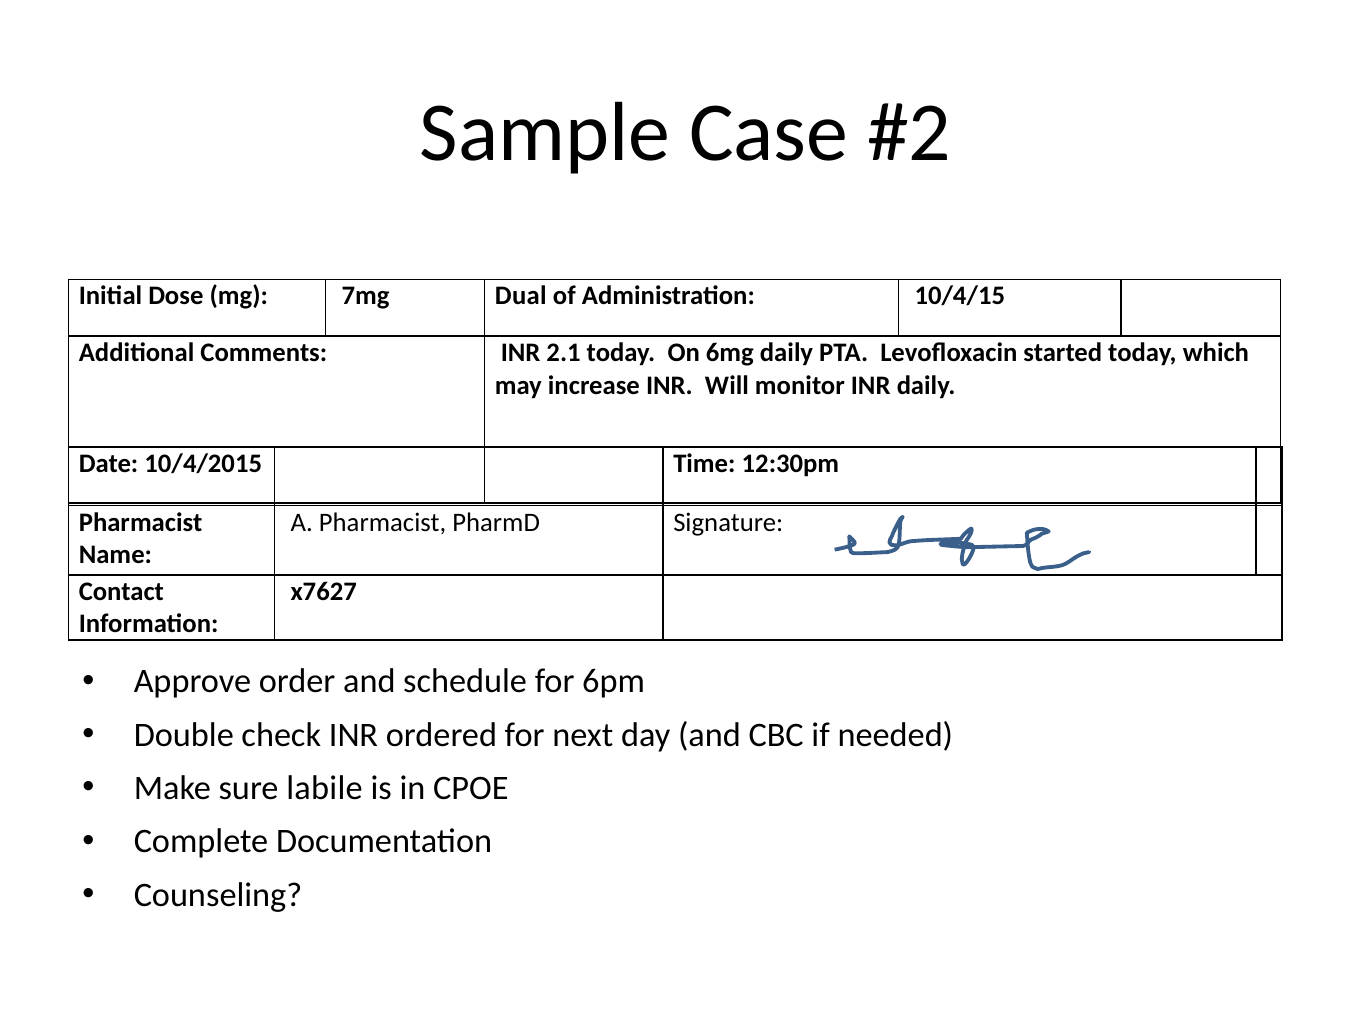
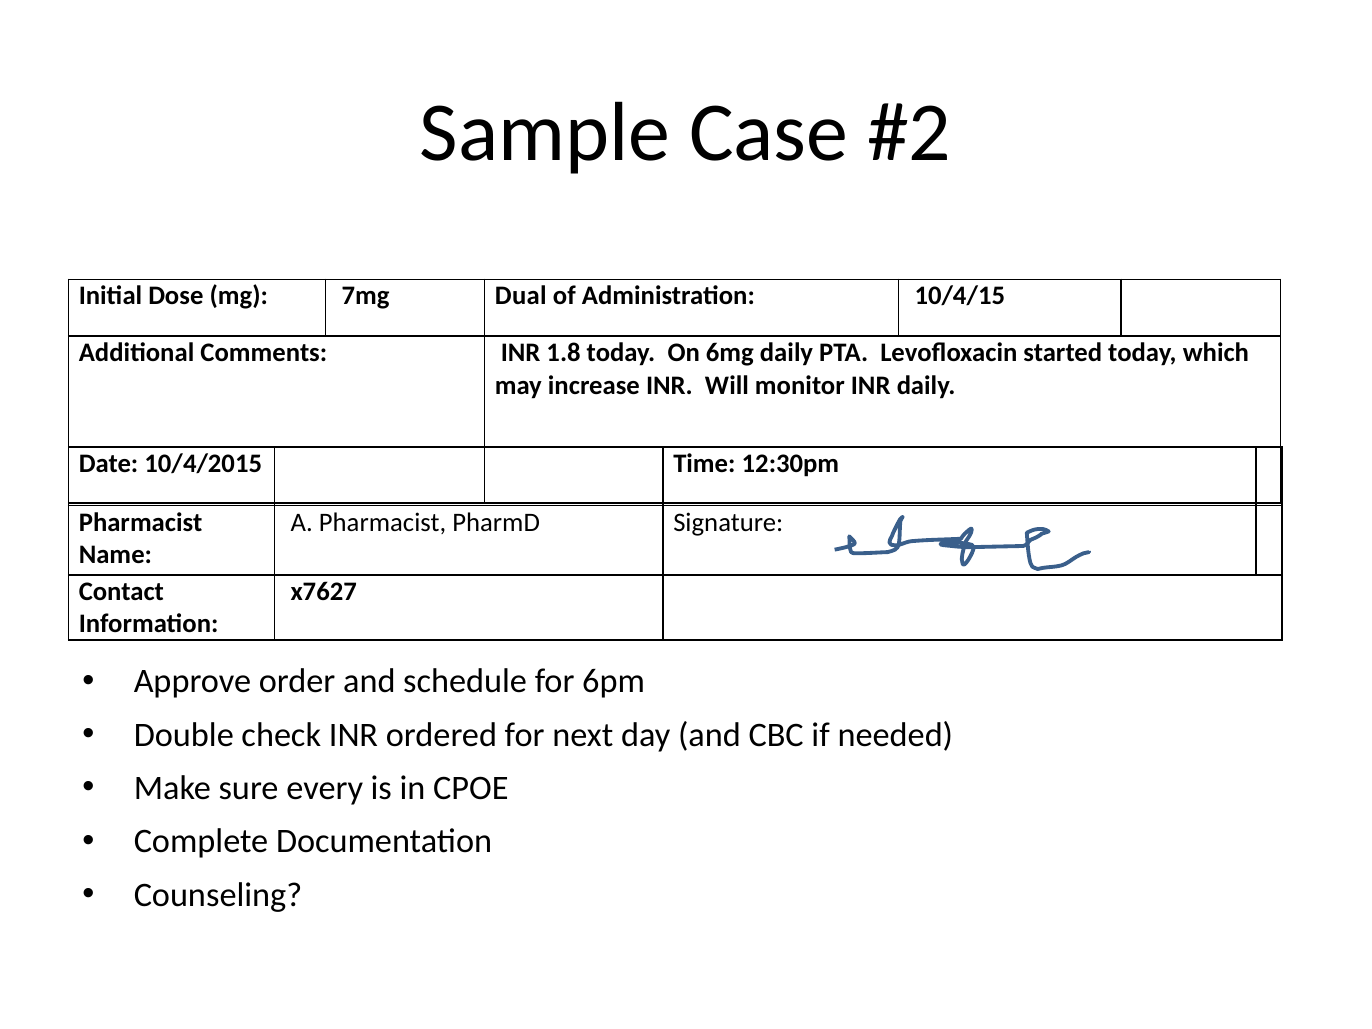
2.1: 2.1 -> 1.8 (564, 353)
labile: labile -> every (325, 788)
